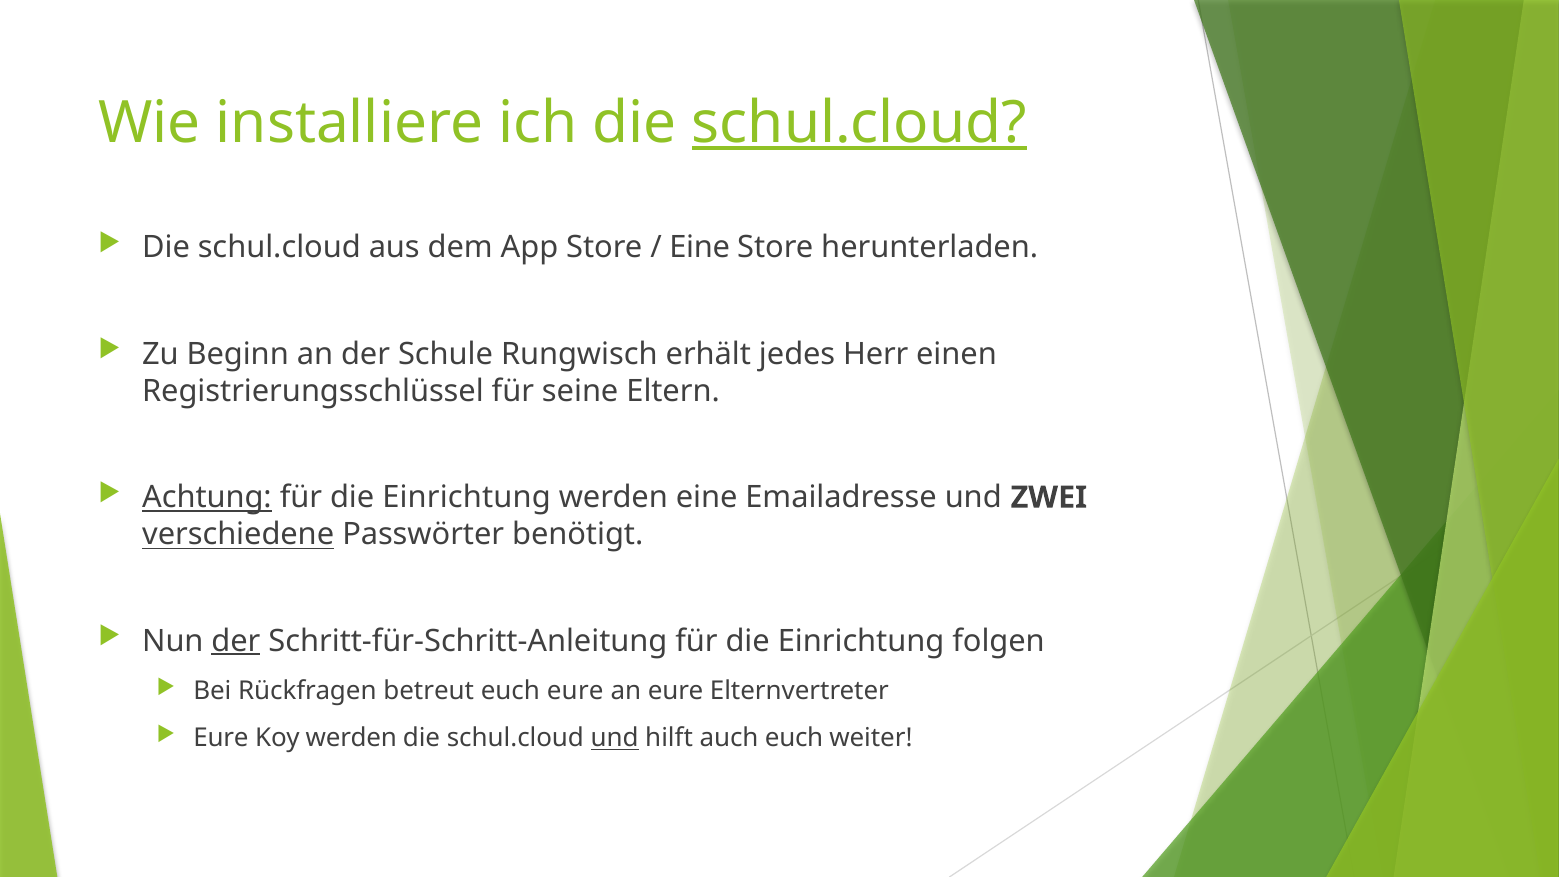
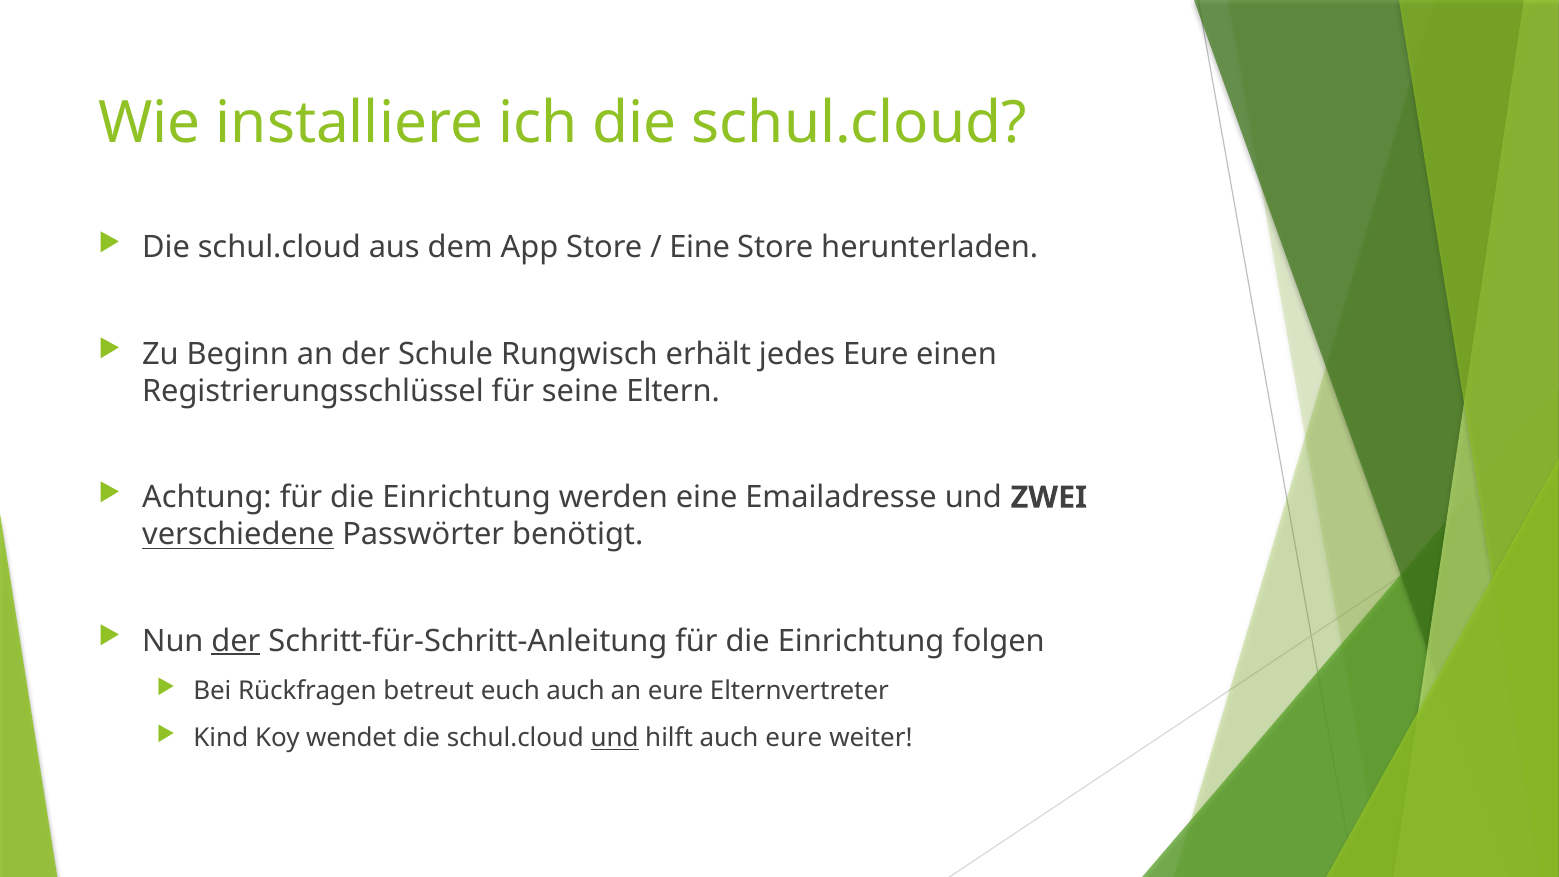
schul.cloud underline: present -> none (859, 123)
jedes Herr: Herr -> Eure (876, 354)
Achtung underline: present -> none (207, 497)
euch eure: eure -> auch (575, 691)
Eure: Eure -> Kind (221, 738)
Koy werden: werden -> wendet (351, 738)
auch euch: euch -> eure (794, 738)
